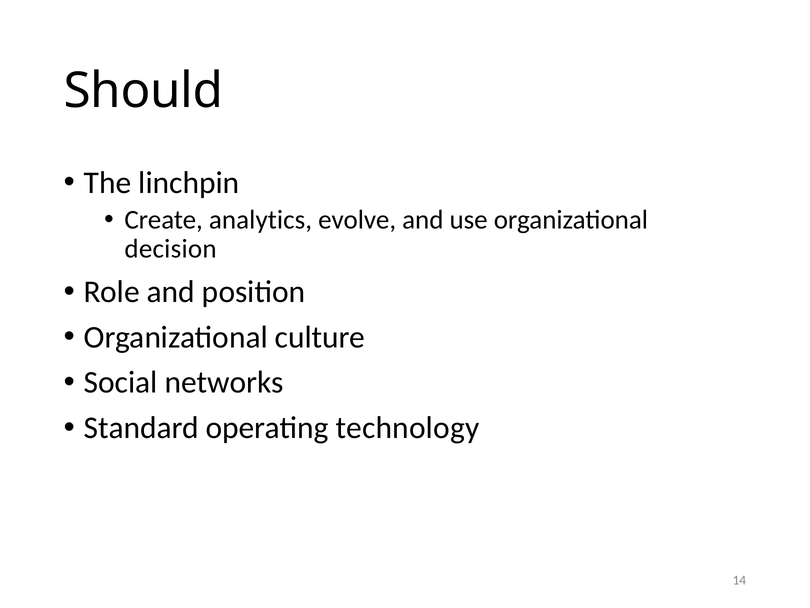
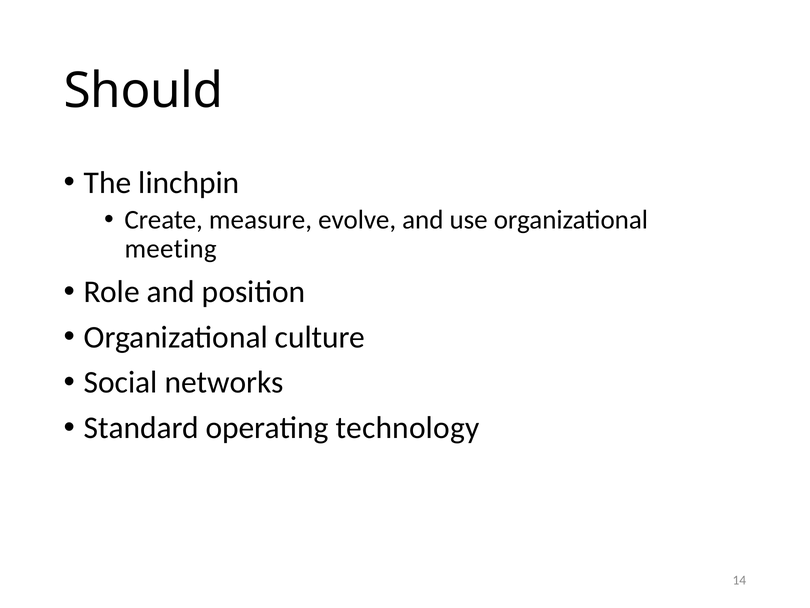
analytics: analytics -> measure (260, 220)
decision: decision -> meeting (171, 249)
